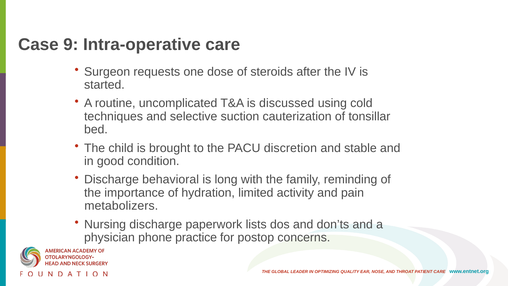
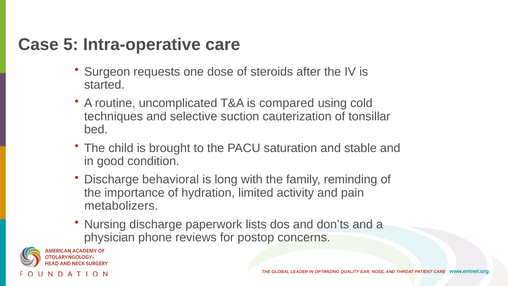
9: 9 -> 5 (71, 45)
discussed: discussed -> compared (287, 103)
discretion: discretion -> saturation (290, 148)
practice: practice -> reviews (196, 237)
